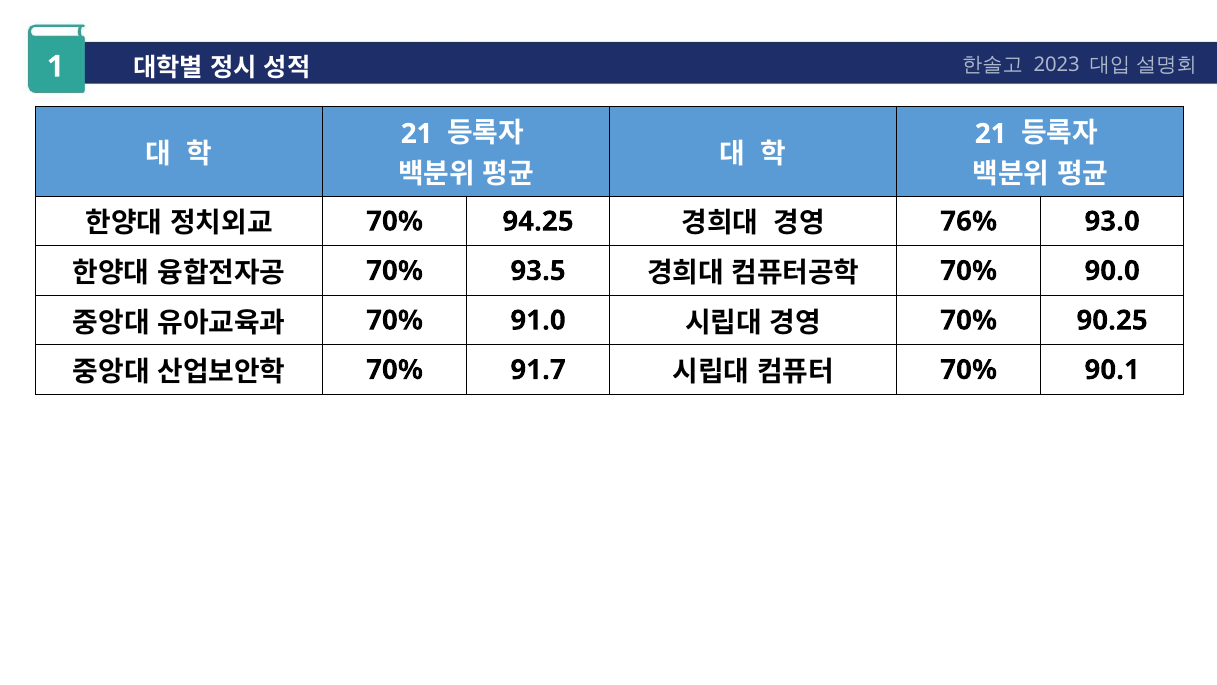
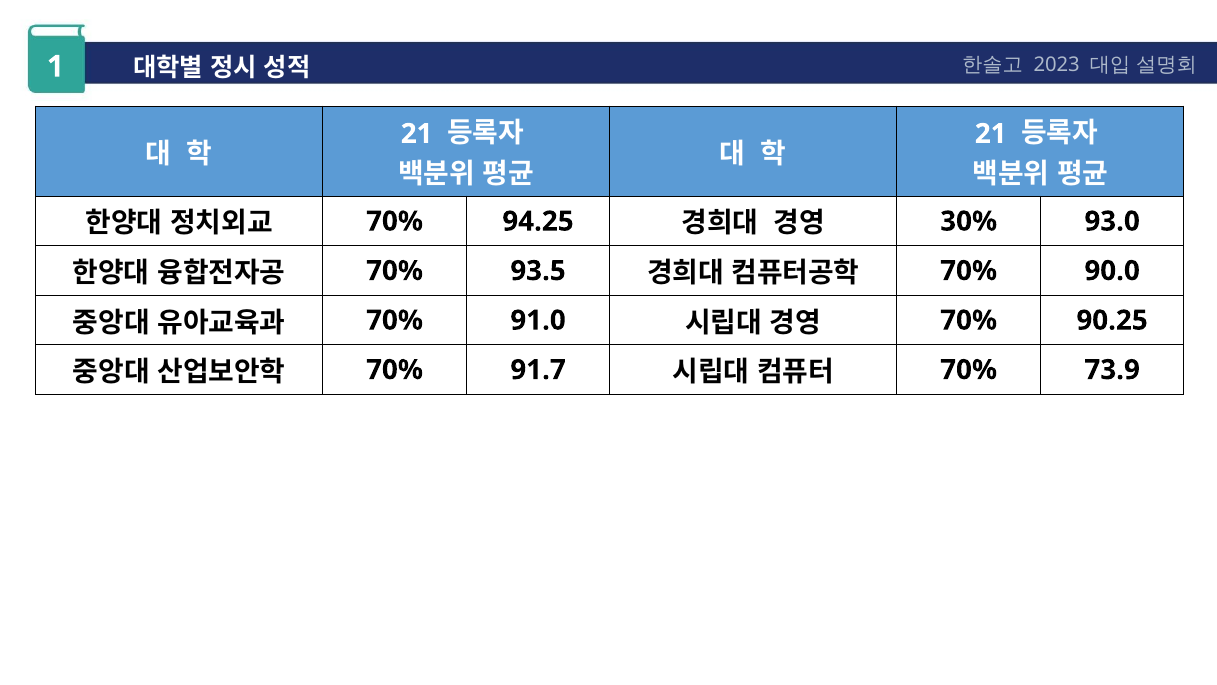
76%: 76% -> 30% (969, 221)
90.1: 90.1 -> 73.9 (1112, 370)
